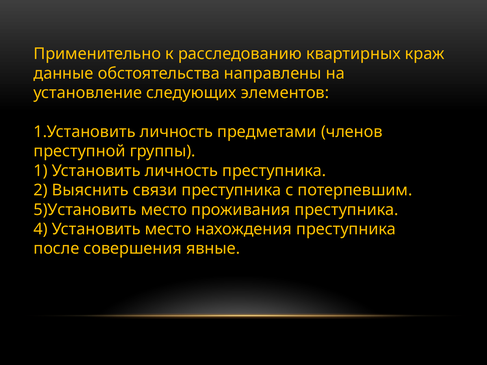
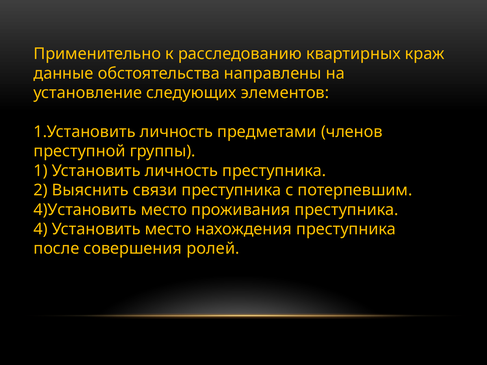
5)Установить: 5)Установить -> 4)Установить (85, 210)
явные: явные -> ролей (213, 249)
